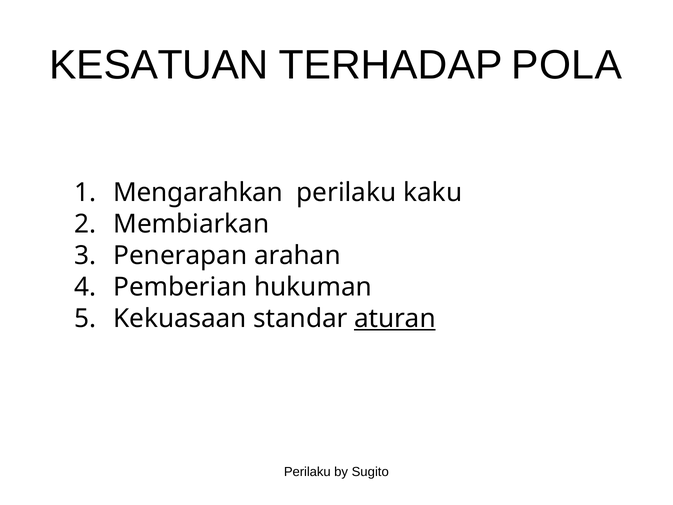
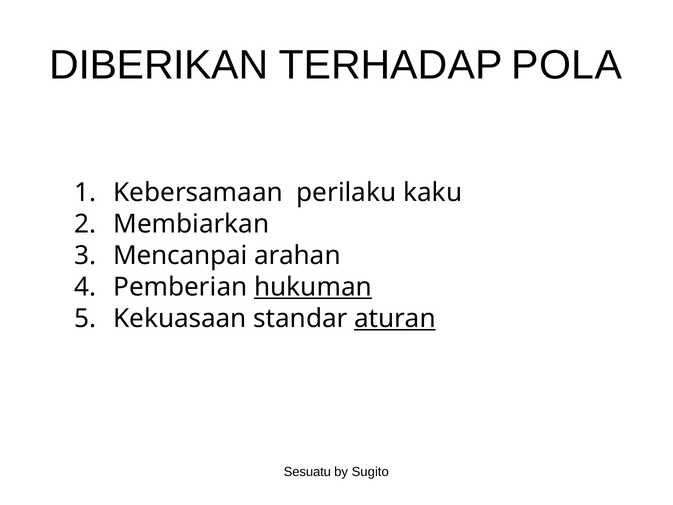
KESATUAN: KESATUAN -> DIBERIKAN (159, 65)
Mengarahkan: Mengarahkan -> Kebersamaan (198, 193)
Penerapan: Penerapan -> Mencanpai (180, 256)
hukuman underline: none -> present (313, 287)
Perilaku: Perilaku -> Sesuatu (307, 472)
